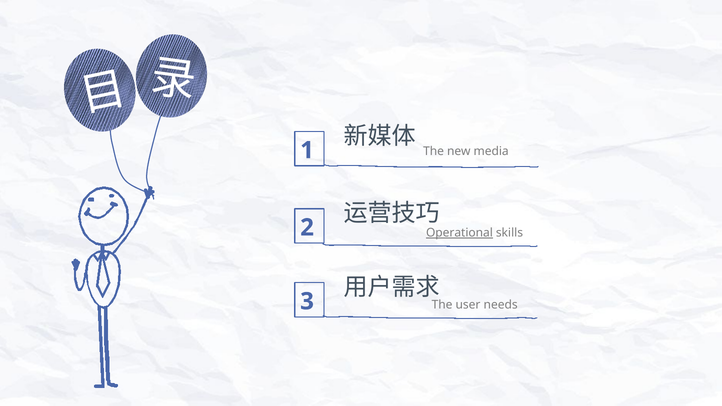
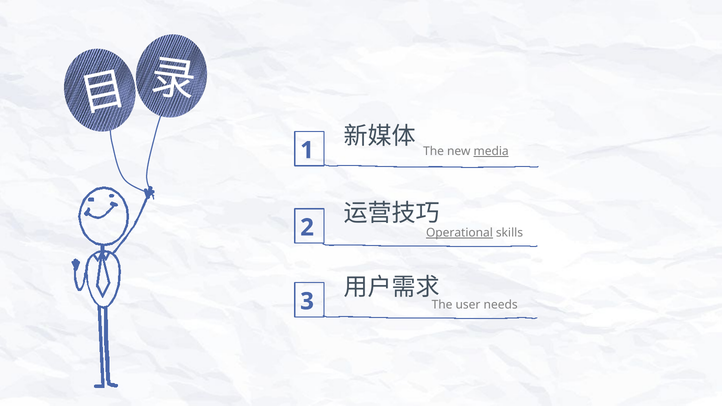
media underline: none -> present (491, 151)
